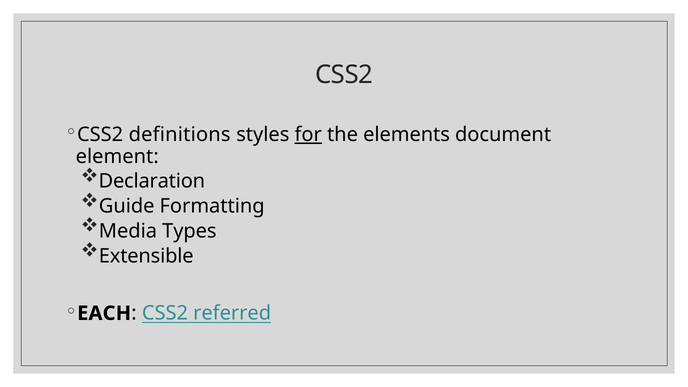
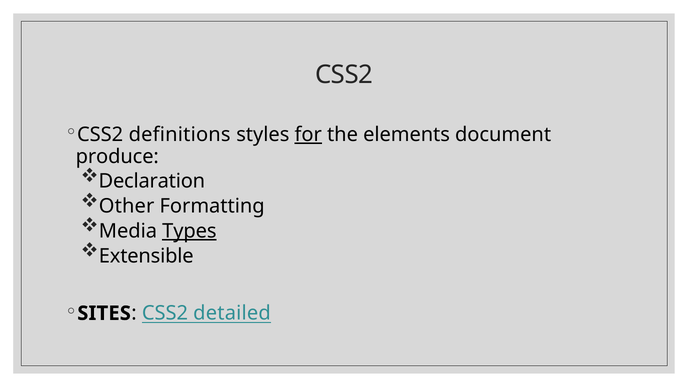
element: element -> produce (117, 156)
Guide: Guide -> Other (127, 206)
Types underline: none -> present (189, 231)
EACH: EACH -> SITES (104, 313)
referred: referred -> detailed (232, 313)
